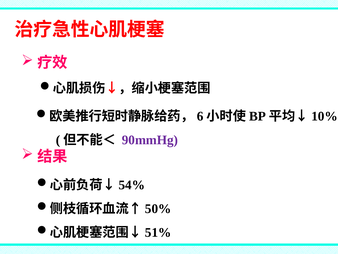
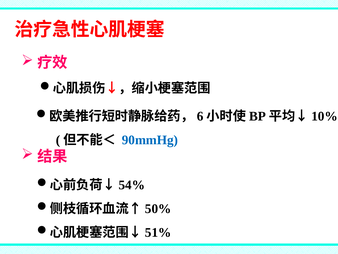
90mmHg colour: purple -> blue (150, 140)
